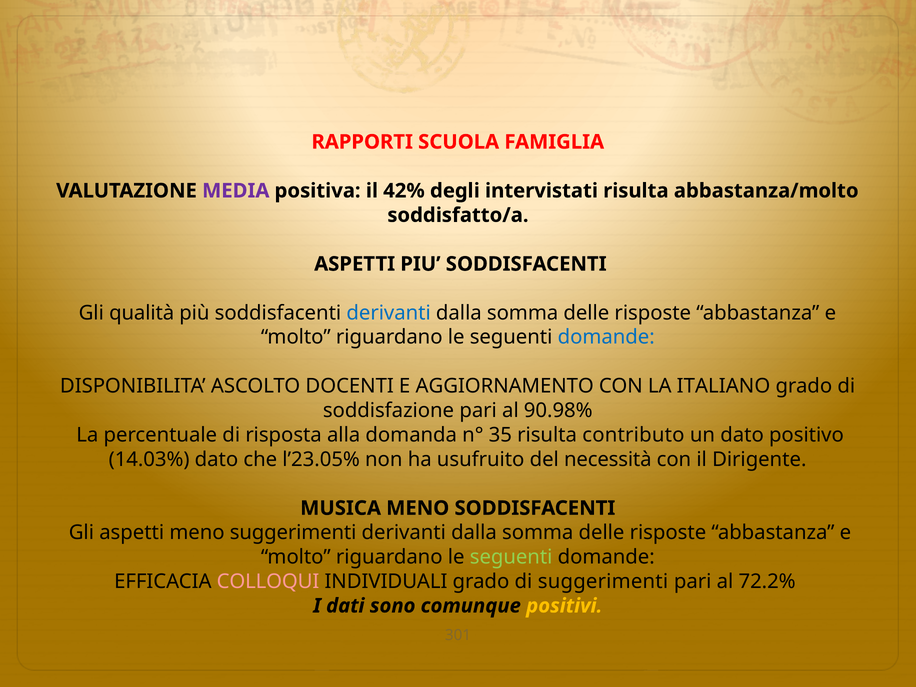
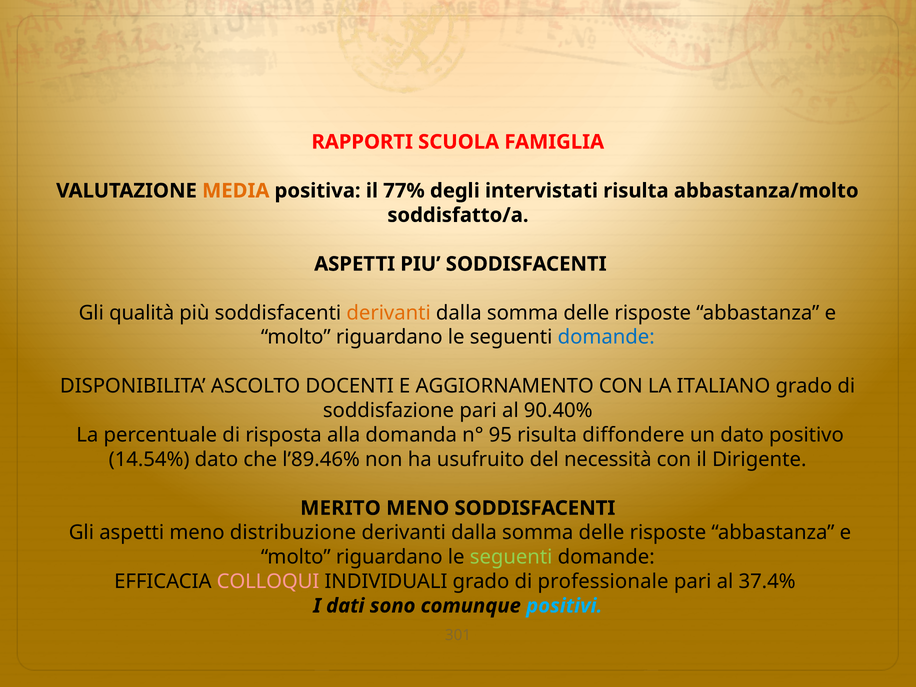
MEDIA colour: purple -> orange (236, 191)
42%: 42% -> 77% (404, 191)
derivanti colour: blue -> orange (389, 313)
90.98%: 90.98% -> 90.40% (558, 411)
35: 35 -> 95 (500, 435)
contributo: contributo -> diffondere (633, 435)
14.03%: 14.03% -> 14.54% (149, 459)
l’23.05%: l’23.05% -> l’89.46% (321, 459)
MUSICA: MUSICA -> MERITO (341, 508)
meno suggerimenti: suggerimenti -> distribuzione (293, 533)
di suggerimenti: suggerimenti -> professionale (603, 581)
72.2%: 72.2% -> 37.4% (767, 581)
positivi colour: yellow -> light blue (564, 606)
